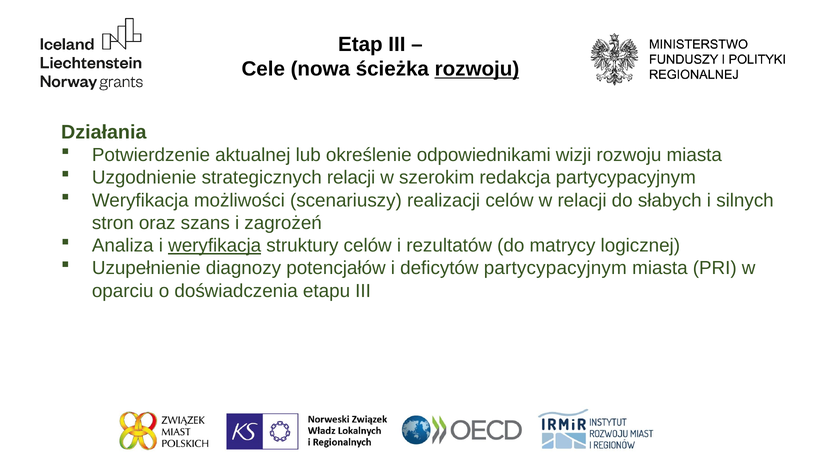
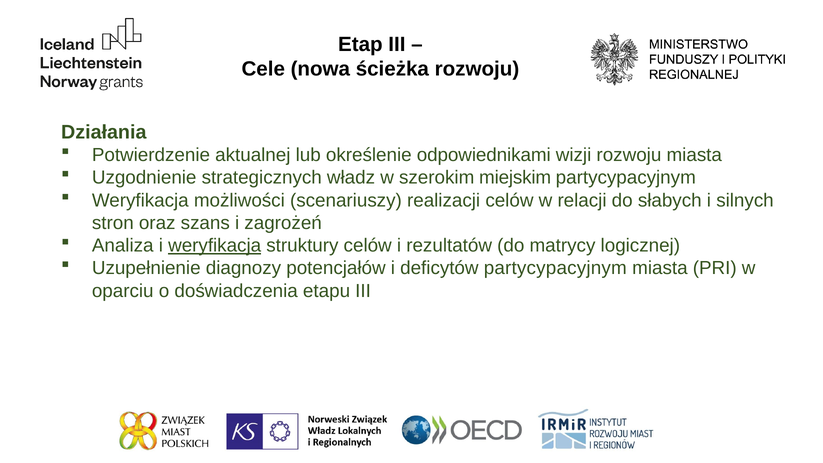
rozwoju underline: present -> none (477, 69)
strategicznych relacji: relacji -> władz (351, 178)
redakcja: redakcja -> miejskim (515, 178)
